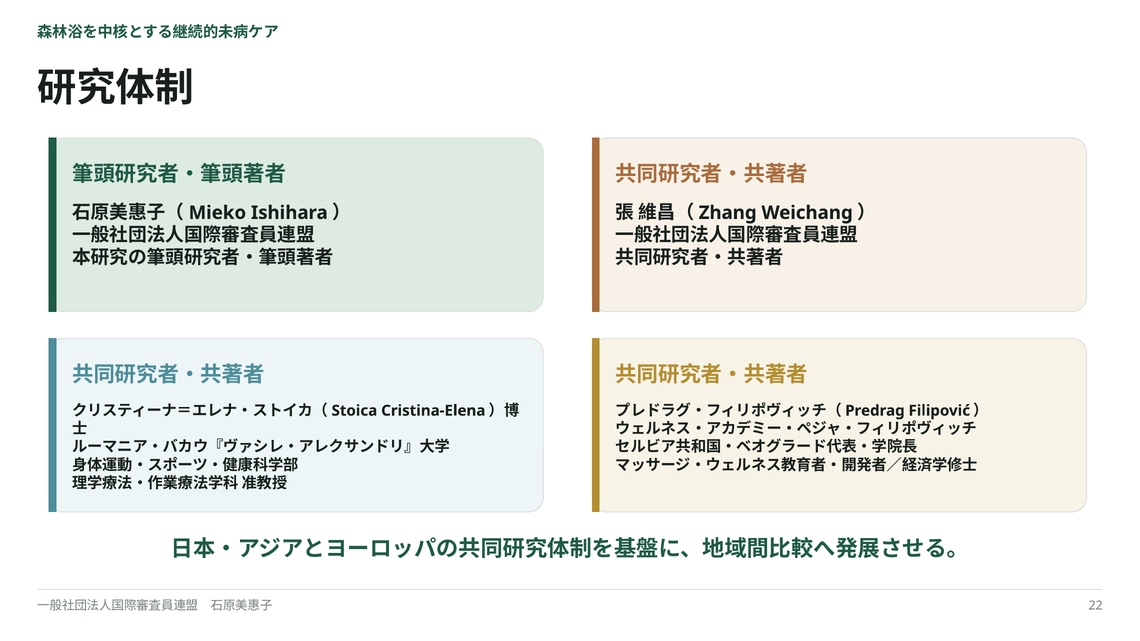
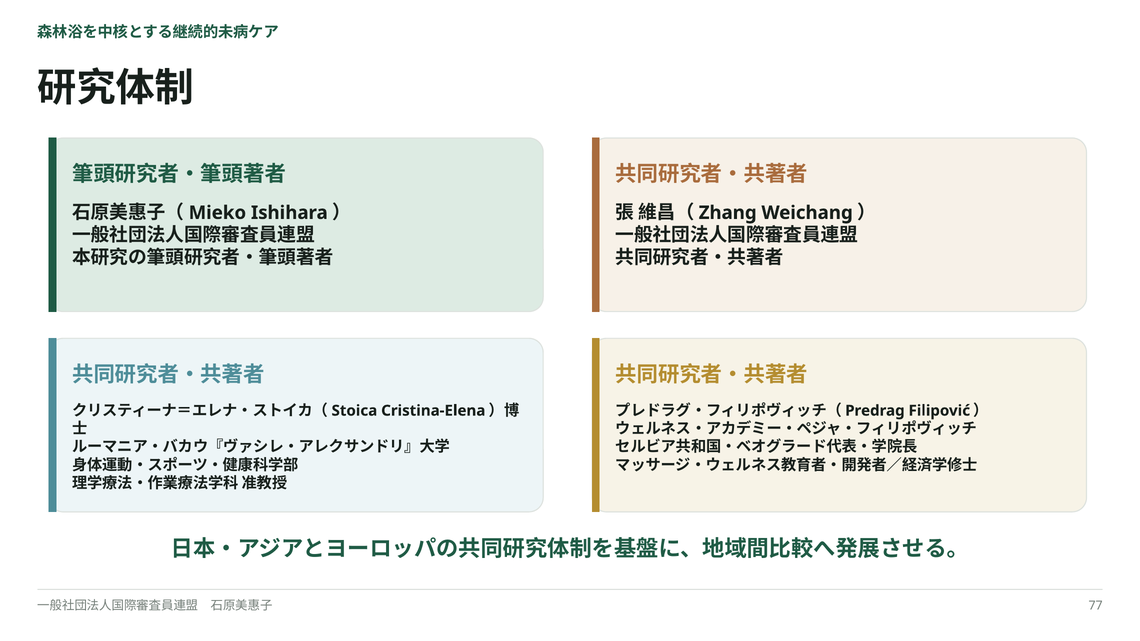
22: 22 -> 77 (1096, 606)
